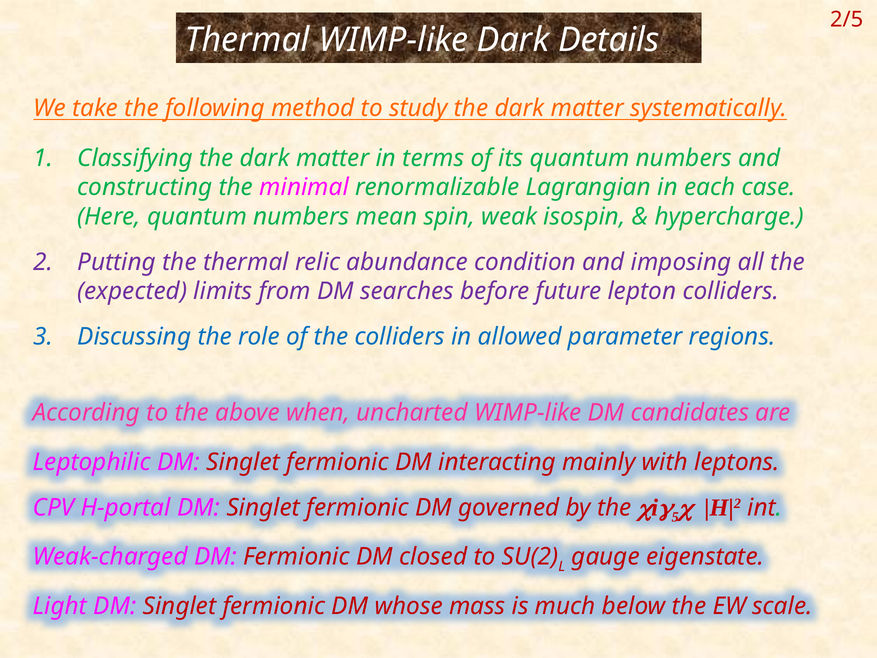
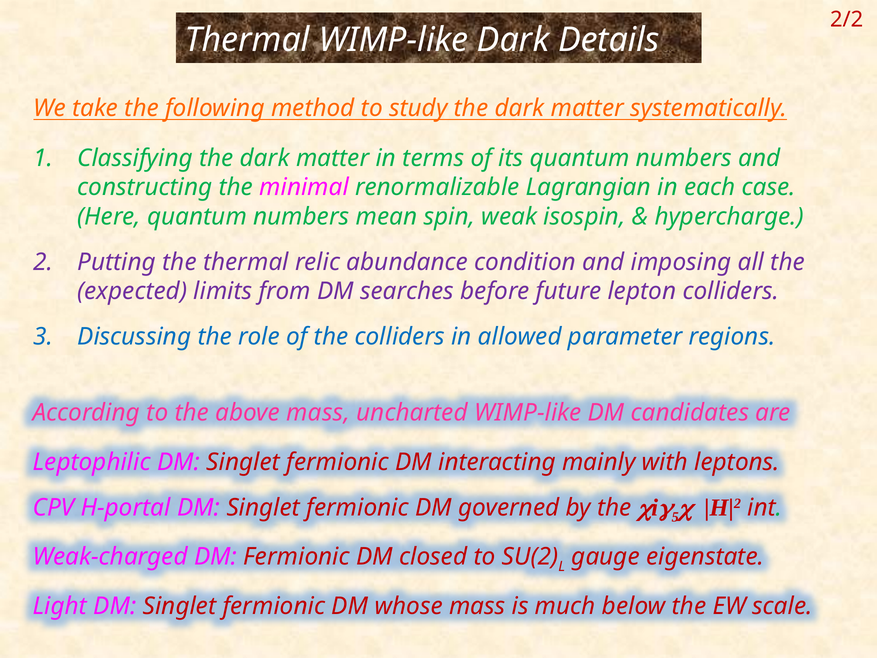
2/5: 2/5 -> 2/2 (847, 20)
above when: when -> mass (318, 412)
